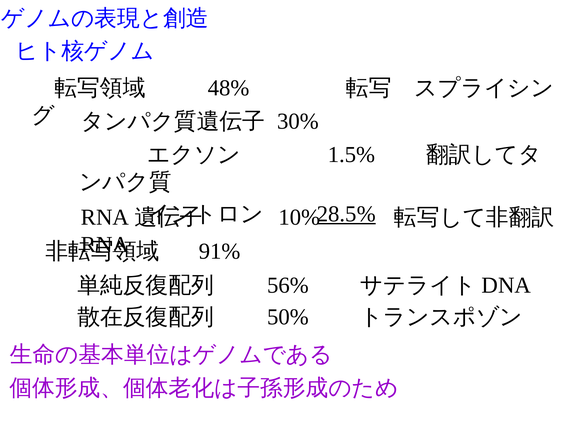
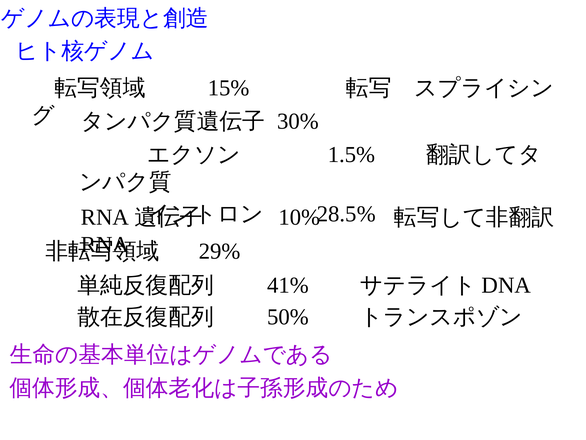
48%: 48% -> 15% (229, 88)
28.5% underline: present -> none (346, 214)
91%: 91% -> 29% (220, 251)
56%: 56% -> 41% (288, 285)
